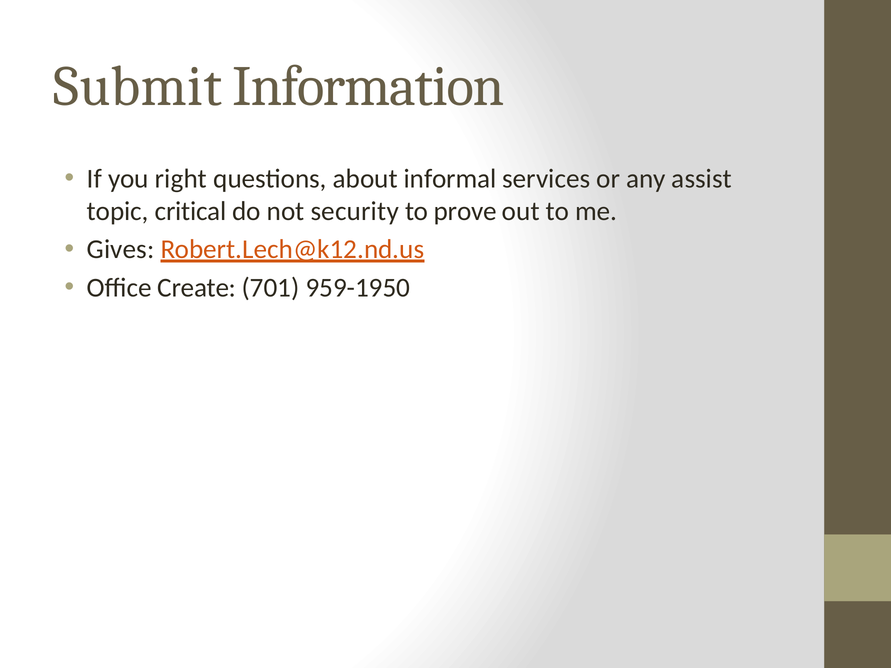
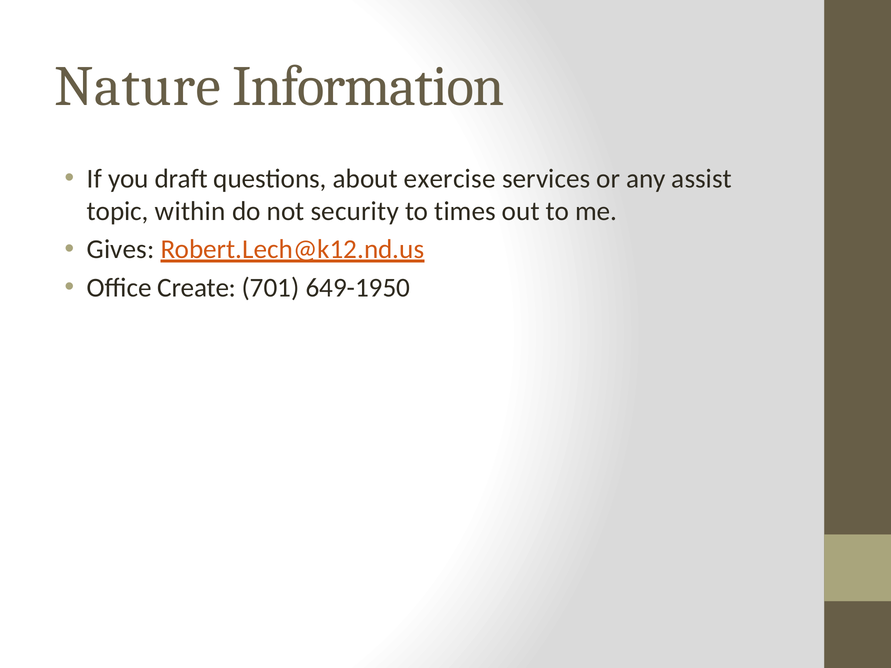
Submit: Submit -> Nature (138, 86)
right: right -> draft (181, 179)
informal: informal -> exercise (450, 179)
critical: critical -> within (190, 211)
prove: prove -> times (465, 211)
959-1950: 959-1950 -> 649-1950 (358, 288)
